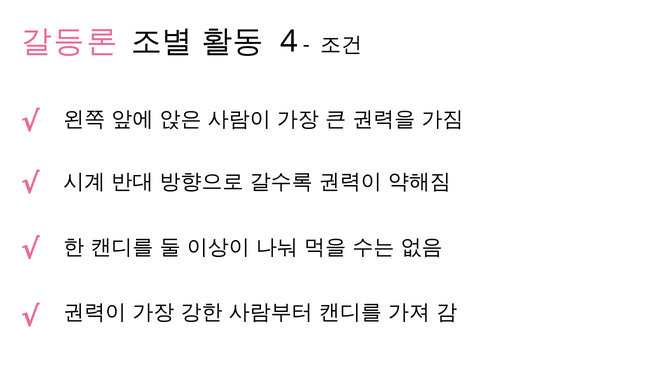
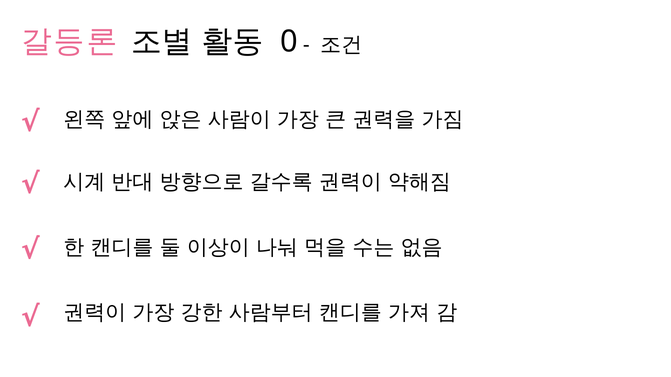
4: 4 -> 0 (289, 42)
